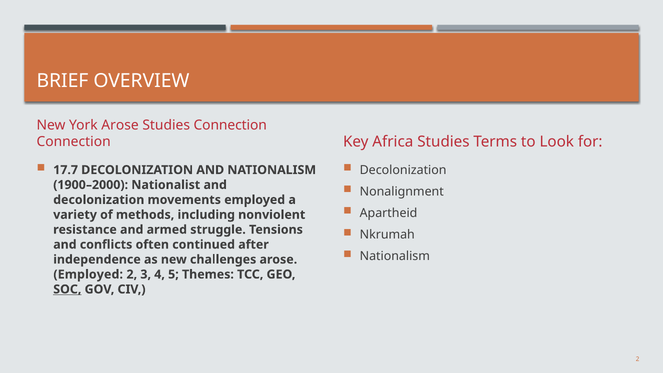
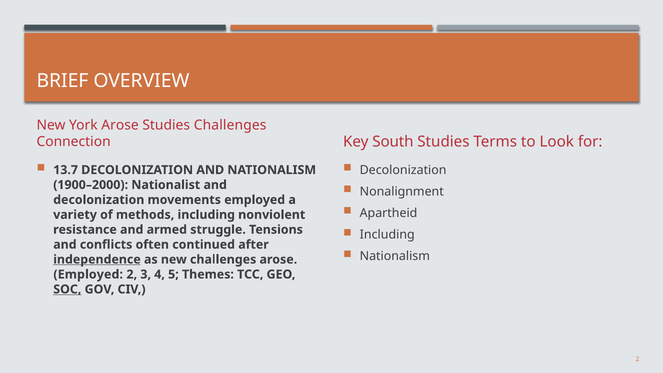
Studies Connection: Connection -> Challenges (230, 125)
Africa: Africa -> South (393, 142)
17.7: 17.7 -> 13.7 (66, 170)
Nkrumah: Nkrumah -> Including (387, 235)
independence underline: none -> present (97, 259)
